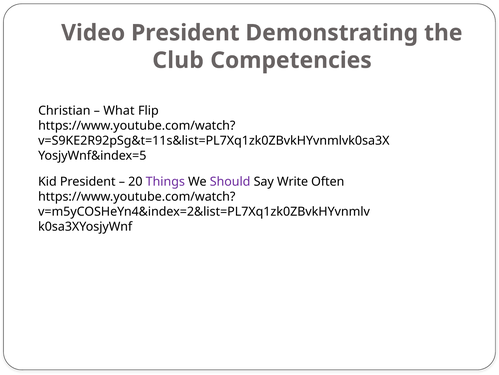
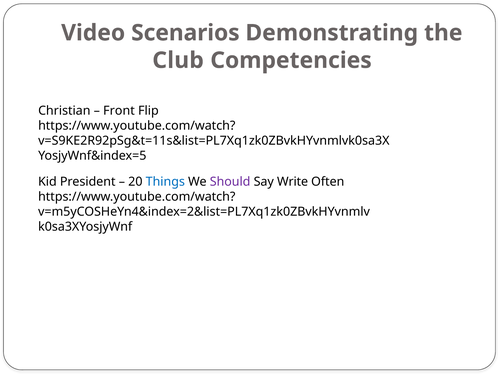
Video President: President -> Scenarios (185, 33)
What: What -> Front (119, 111)
Things colour: purple -> blue (165, 181)
